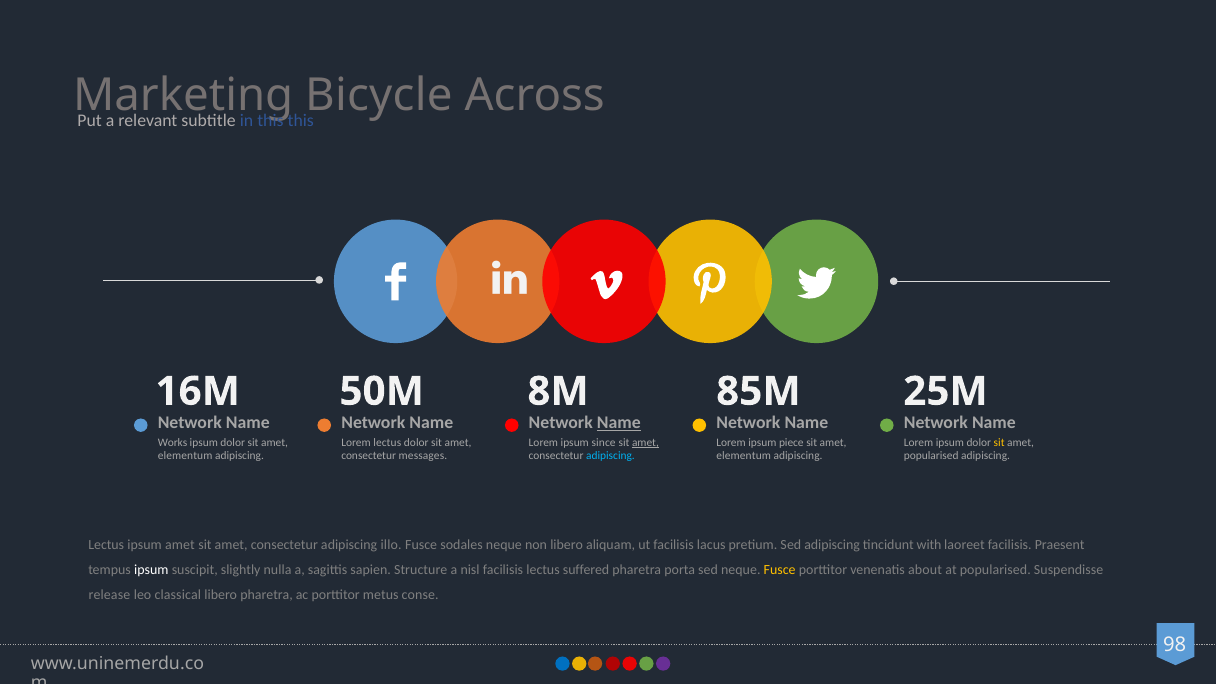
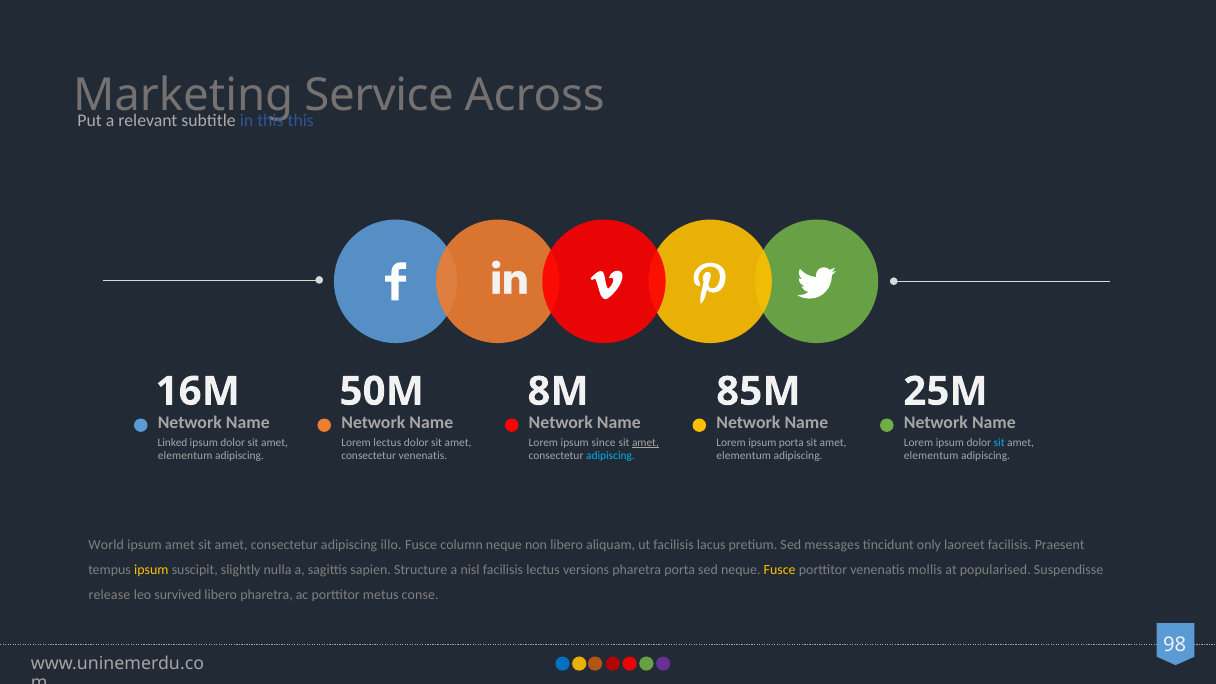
Bicycle: Bicycle -> Service (379, 95)
Name underline: present -> none (619, 423)
Works: Works -> Linked (173, 442)
ipsum piece: piece -> porta (791, 442)
sit colour: yellow -> light blue (999, 442)
consectetur messages: messages -> venenatis (423, 456)
popularised: popularised -> elementum (931, 456)
Lectus: Lectus -> World (106, 545)
sodales: sodales -> column (462, 545)
Sed adipiscing: adipiscing -> messages (832, 545)
with: with -> only (929, 545)
ipsum colour: white -> yellow (151, 570)
suffered: suffered -> versions (586, 570)
about: about -> mollis (925, 570)
classical: classical -> survived (178, 595)
